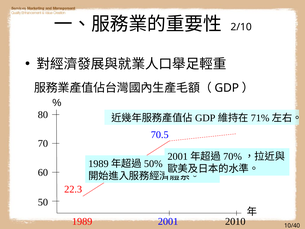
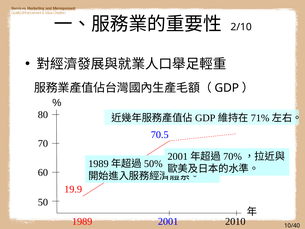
22.3: 22.3 -> 19.9 (73, 189)
